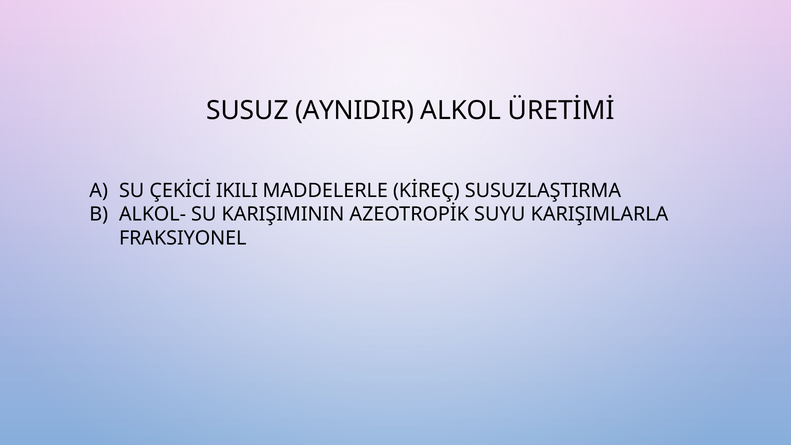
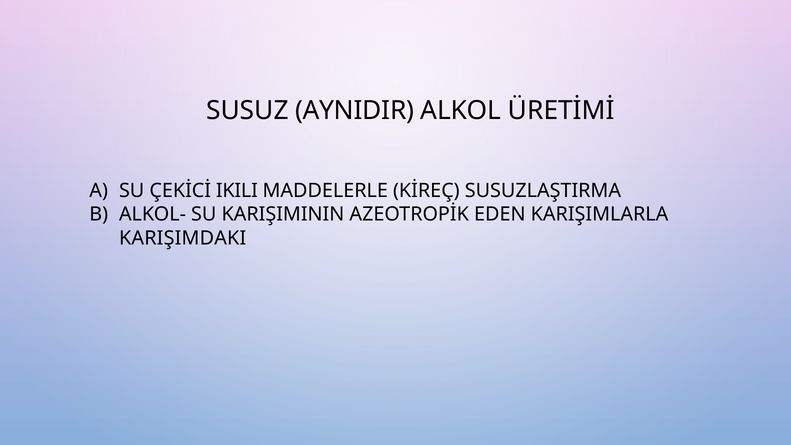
SUYU: SUYU -> EDEN (500, 214)
FRAKSIYONEL: FRAKSIYONEL -> KARIŞIMDAKI (183, 238)
